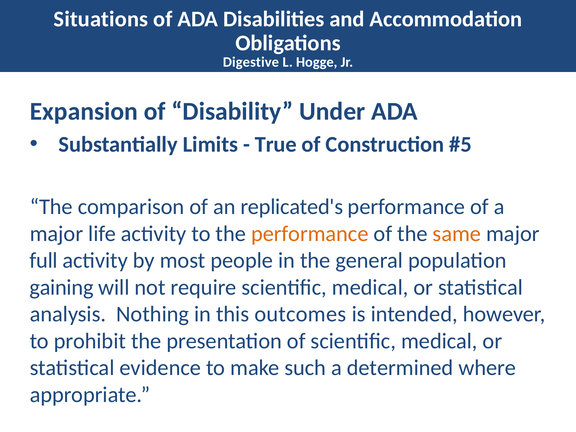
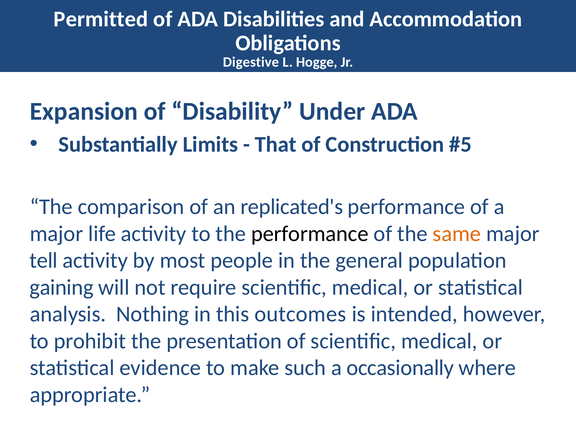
Situations: Situations -> Permitted (101, 19)
True: True -> That (276, 144)
performance colour: orange -> black (310, 234)
full: full -> tell (44, 261)
determined: determined -> occasionally (400, 368)
